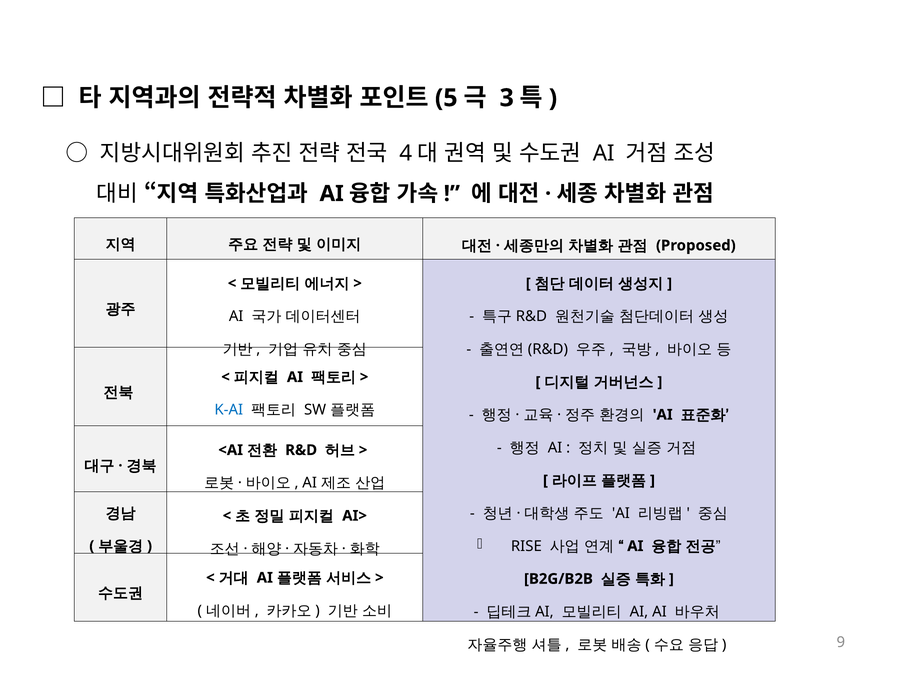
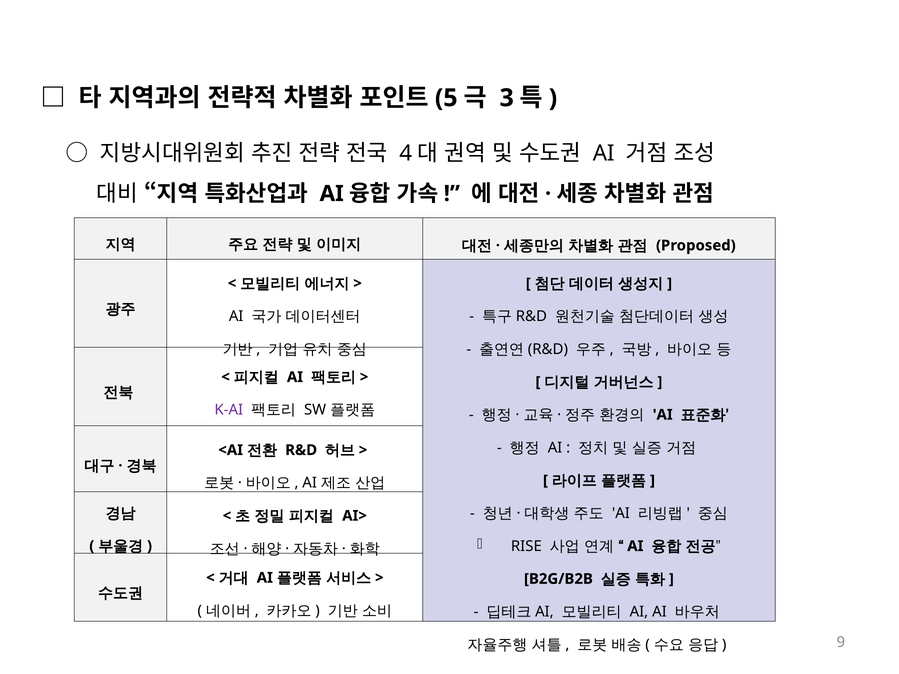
K-AI colour: blue -> purple (229, 410)
